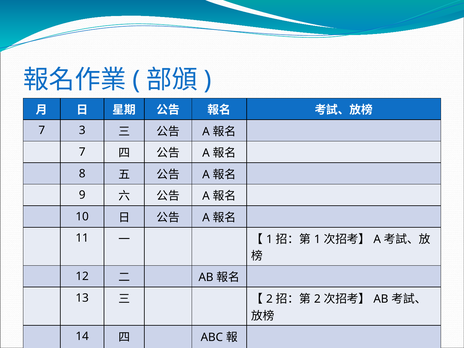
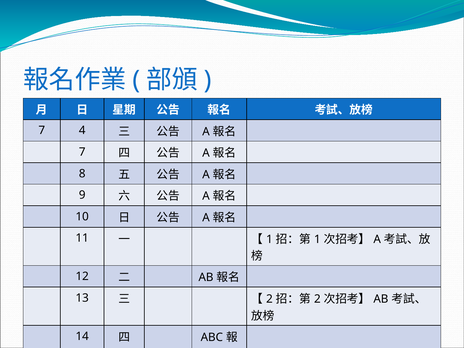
7 3: 3 -> 4 (82, 130)
